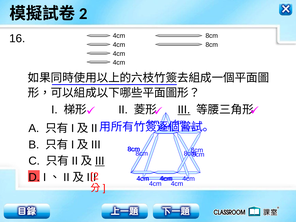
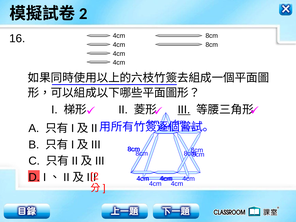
III underline: present -> none (100, 161)
